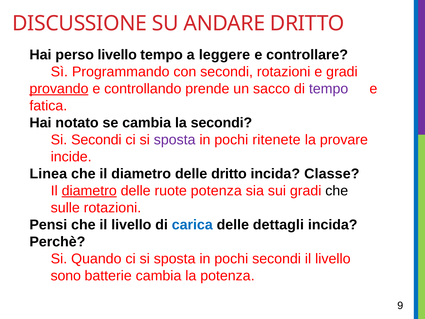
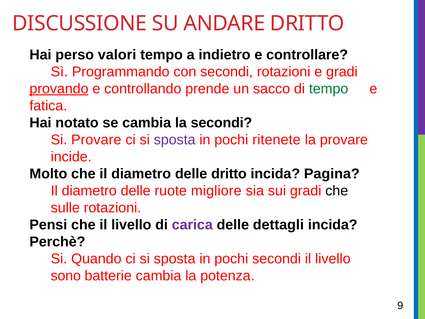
perso livello: livello -> valori (117, 55)
leggere: leggere -> indietro (225, 55)
tempo colour: purple -> green (329, 89)
Si Secondi: Secondi -> Provare (96, 140)
Linea: Linea -> Molto (48, 174)
Classe: Classe -> Pagina (332, 174)
diametro underline: present -> none (89, 191)
ruote potenza: potenza -> migliore (216, 191)
carica colour: blue -> purple (192, 225)
